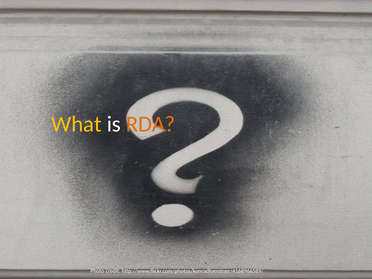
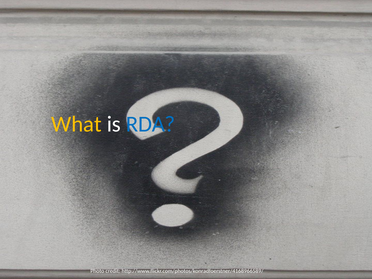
RDA colour: orange -> blue (151, 124)
